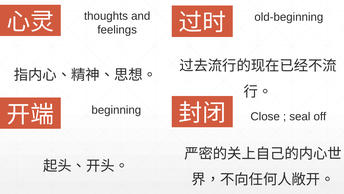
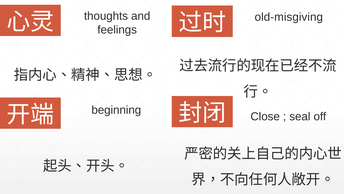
old-beginning: old-beginning -> old-misgiving (289, 17)
